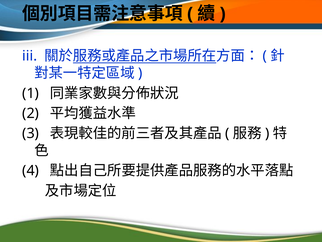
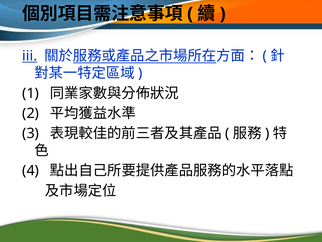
iii underline: none -> present (30, 56)
